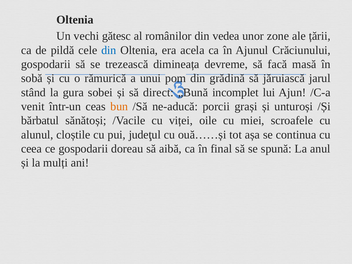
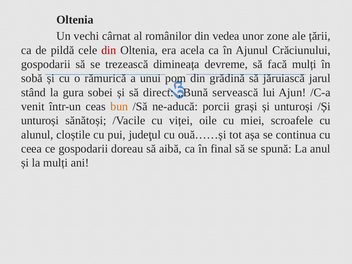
gătesc: gătesc -> cârnat (116, 36)
din colour: blue -> red (109, 50)
facă masă: masă -> mulți (304, 64)
incomplet: incomplet -> servească (235, 92)
bărbatul: bărbatul -> unturoși (40, 121)
